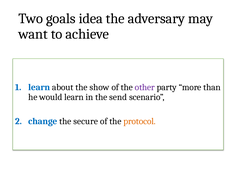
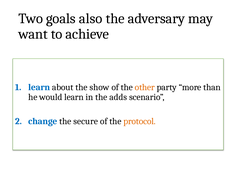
idea: idea -> also (91, 18)
other colour: purple -> orange (145, 87)
send: send -> adds (118, 97)
